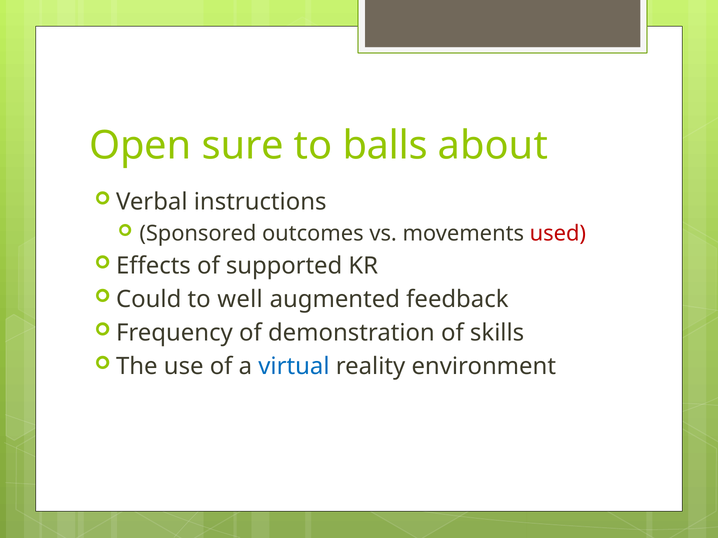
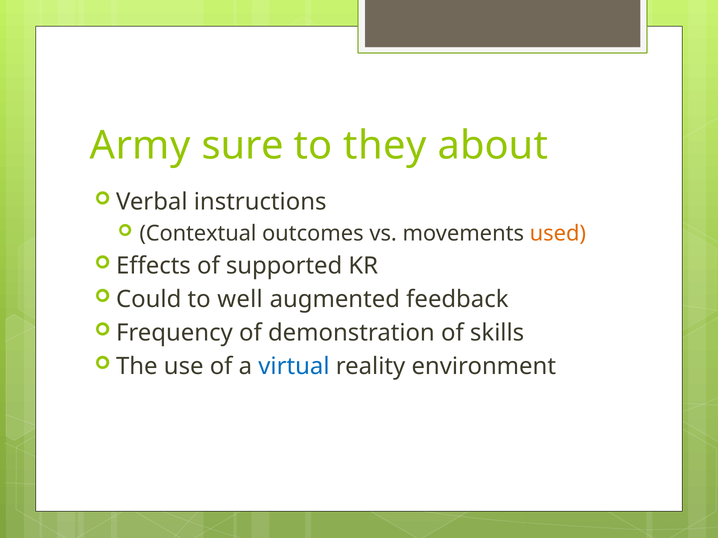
Open: Open -> Army (140, 146)
balls: balls -> they (385, 146)
Sponsored: Sponsored -> Contextual (198, 234)
used colour: red -> orange (558, 234)
